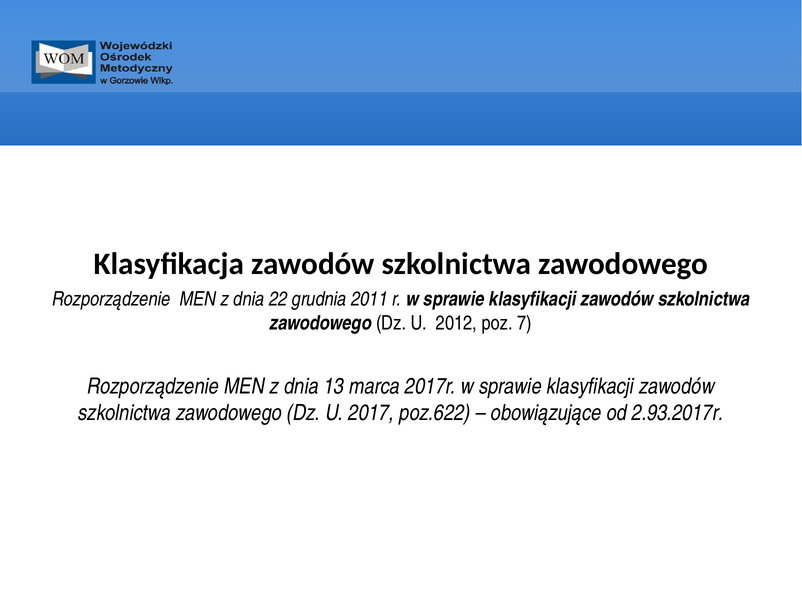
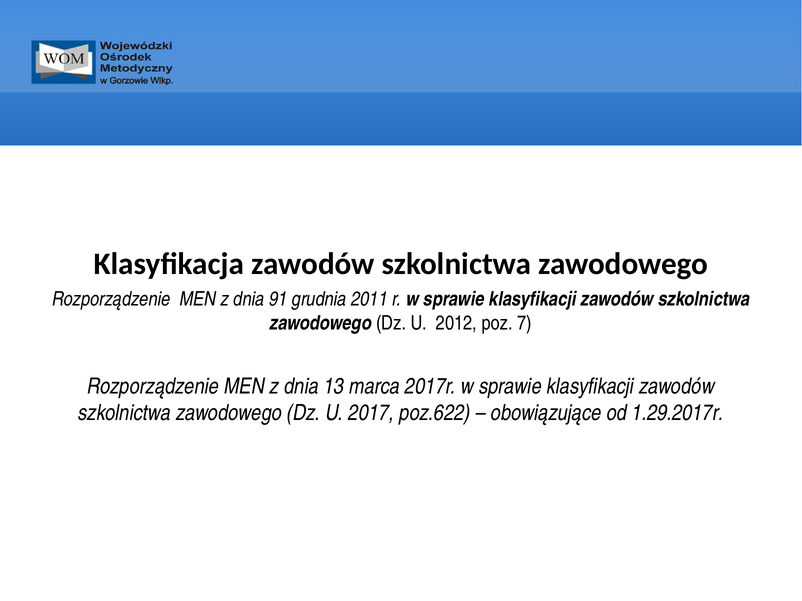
22: 22 -> 91 (278, 300)
2.93.2017r: 2.93.2017r -> 1.29.2017r (678, 413)
